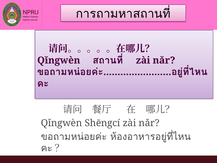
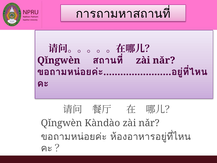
Shēngcí: Shēngcí -> Kàndào (102, 123)
